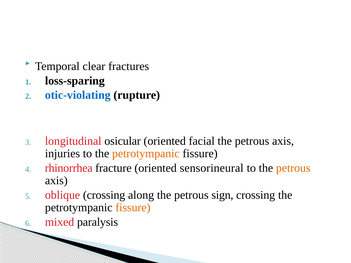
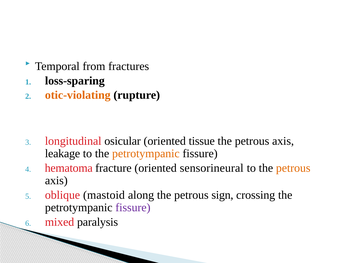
clear: clear -> from (94, 66)
otic-violating colour: blue -> orange (78, 95)
facial: facial -> tissue (202, 141)
injuries: injuries -> leakage (63, 154)
rhinorrhea: rhinorrhea -> hematoma (69, 168)
oblique crossing: crossing -> mastoid (104, 195)
fissure colour: orange -> purple (133, 208)
